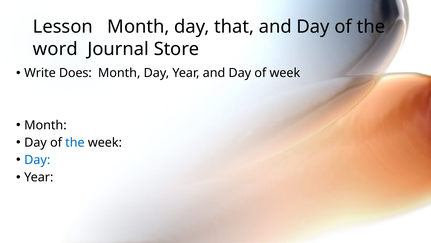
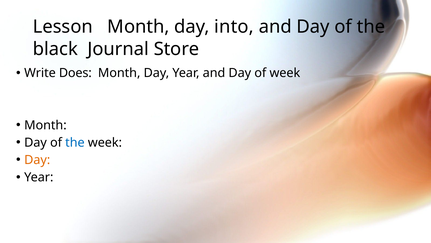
that: that -> into (234, 27)
word: word -> black (55, 49)
Day colour: blue -> orange (37, 160)
